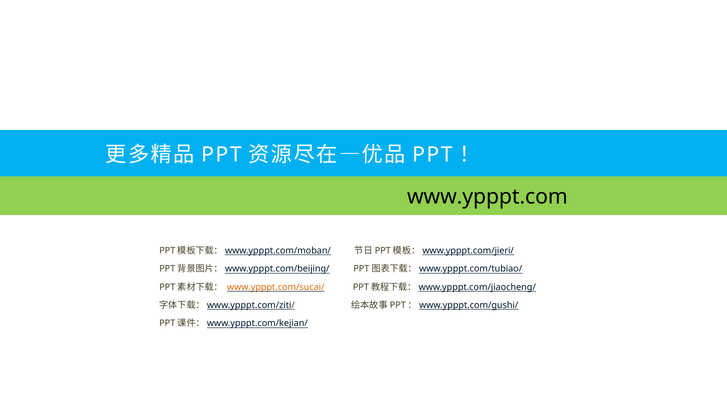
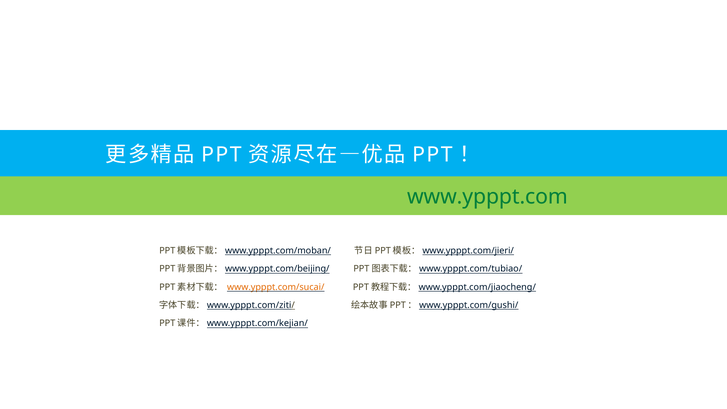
www.ypppt.com colour: black -> green (487, 197)
